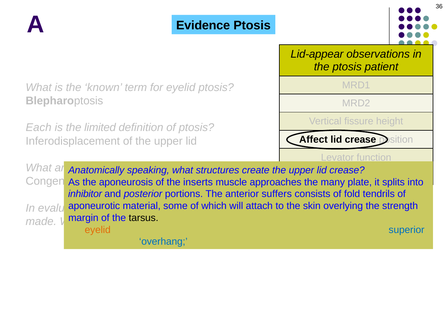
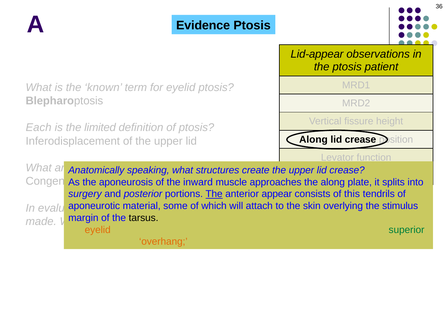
Affect: Affect -> Along (313, 140)
the inserts: inserts -> inward (198, 182)
many: many -> along (333, 182)
inhibitor: inhibitor -> surgery (85, 194)
The underline: none -> present (214, 194)
suffers: suffers -> appear (277, 194)
of fold: fold -> this (352, 194)
strength: strength -> stimulus (400, 206)
superior colour: blue -> green (407, 230)
overhang colour: blue -> orange (163, 242)
